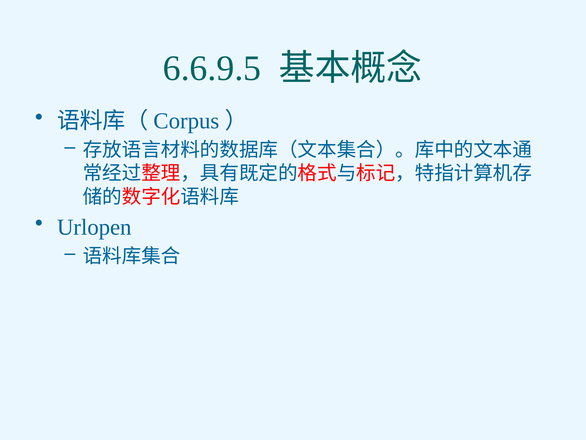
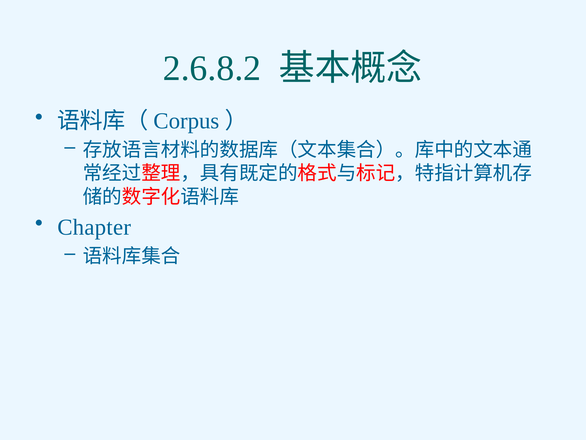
6.6.9.5: 6.6.9.5 -> 2.6.8.2 (212, 68)
Urlopen: Urlopen -> Chapter (94, 227)
